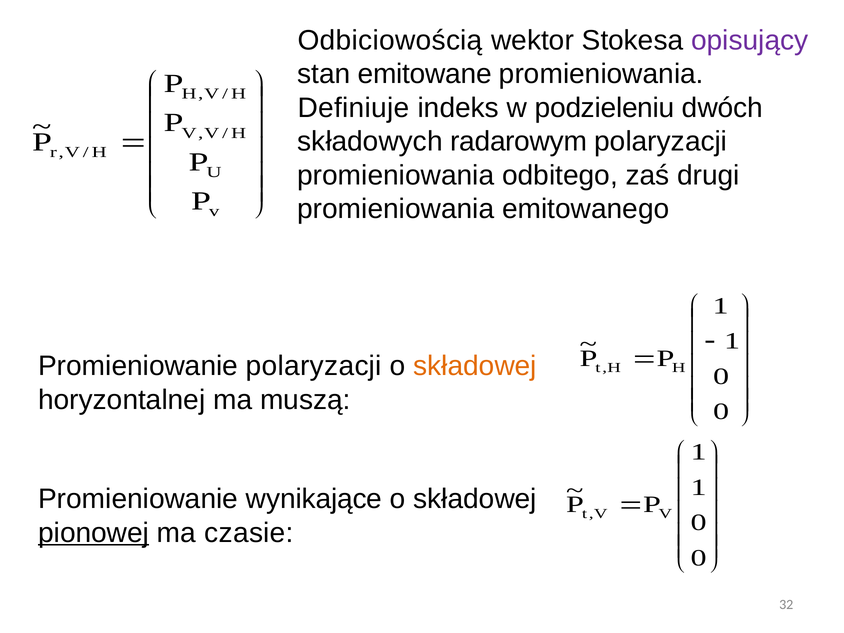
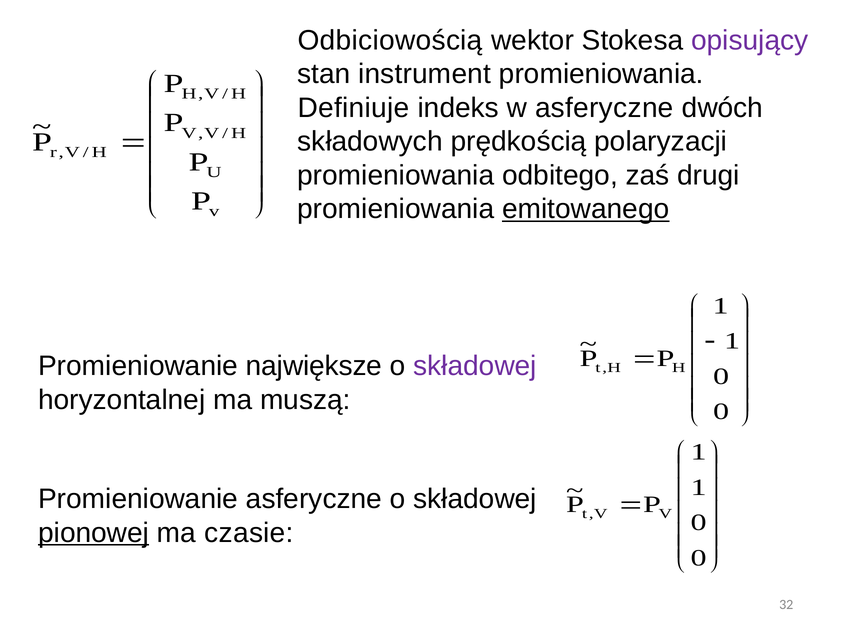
emitowane: emitowane -> instrument (425, 74)
w podzieleniu: podzieleniu -> asferyczne (604, 108)
radarowym: radarowym -> prędkością (519, 142)
emitowanego underline: none -> present (586, 209)
Promieniowanie polaryzacji: polaryzacji -> największe (314, 366)
składowej colour: orange -> purple (475, 366)
Promieniowanie wynikające: wynikające -> asferyczne (314, 499)
